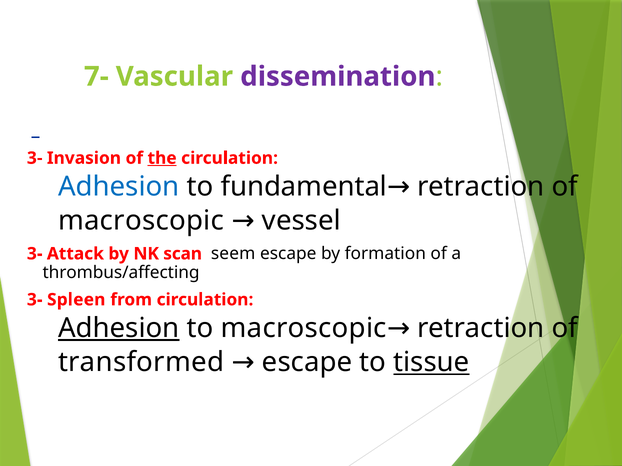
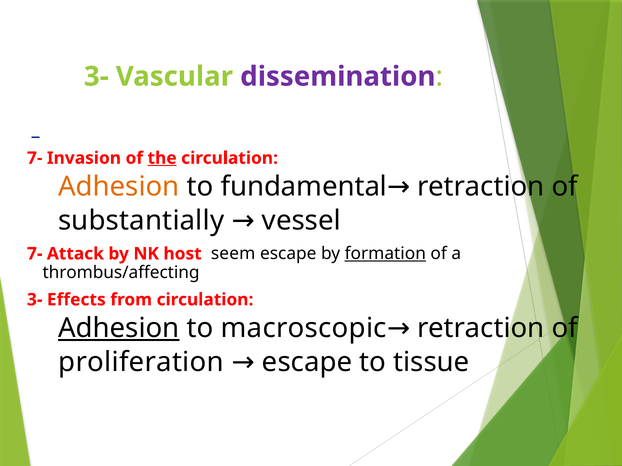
7-: 7- -> 3- (96, 77)
3-: 3- -> 7- (35, 158)
Adhesion colour: blue -> orange (119, 187)
macroscopic: macroscopic -> substantially (141, 221)
3-: 3- -> 7- (35, 254)
scan: scan -> host (183, 254)
formation underline: none -> present (385, 254)
Spleen: Spleen -> Effects (76, 300)
transformed: transformed -> proliferation (141, 363)
tissue underline: present -> none (431, 363)
